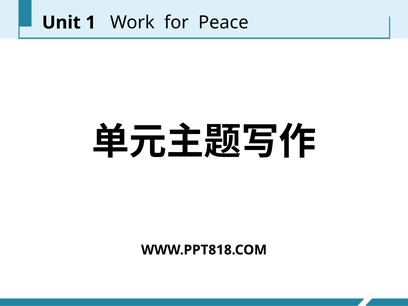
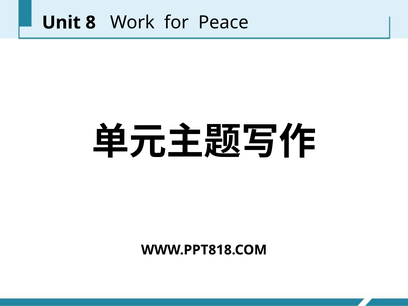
1: 1 -> 8 (91, 23)
